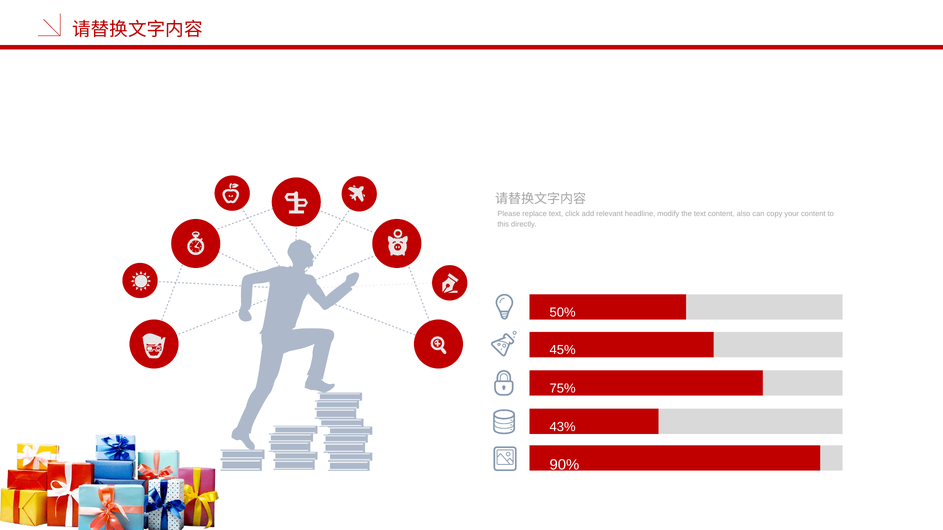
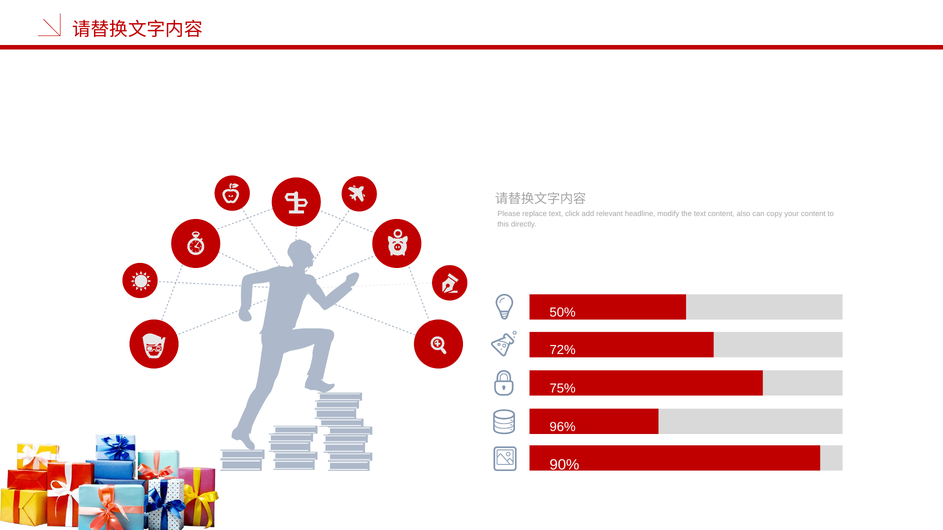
45%: 45% -> 72% (563, 350)
43%: 43% -> 96% (563, 427)
